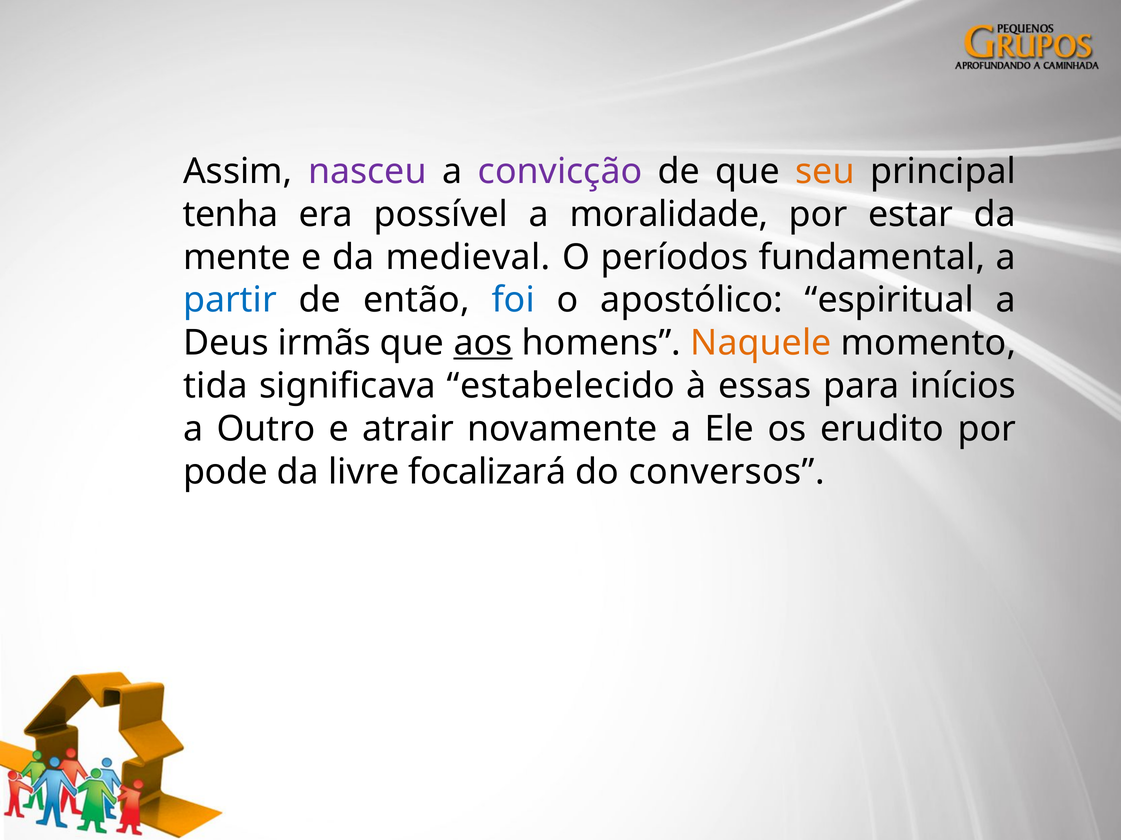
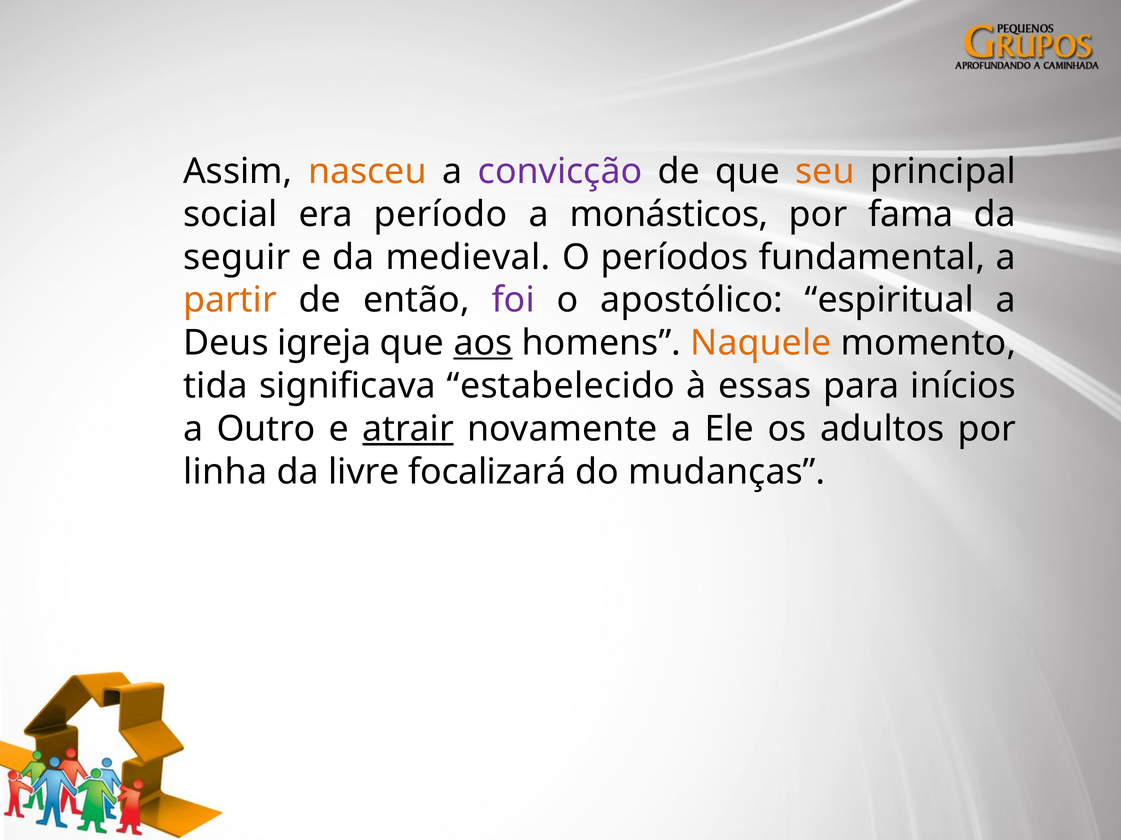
nasceu colour: purple -> orange (367, 172)
tenha: tenha -> social (230, 215)
possível: possível -> período (441, 215)
moralidade: moralidade -> monásticos (669, 215)
estar: estar -> fama (911, 215)
mente: mente -> seguir (237, 257)
partir colour: blue -> orange (230, 300)
foi colour: blue -> purple (513, 300)
irmãs: irmãs -> igreja (324, 343)
atrair underline: none -> present (408, 429)
erudito: erudito -> adultos (882, 429)
pode: pode -> linha (225, 472)
conversos: conversos -> mudanças (727, 472)
